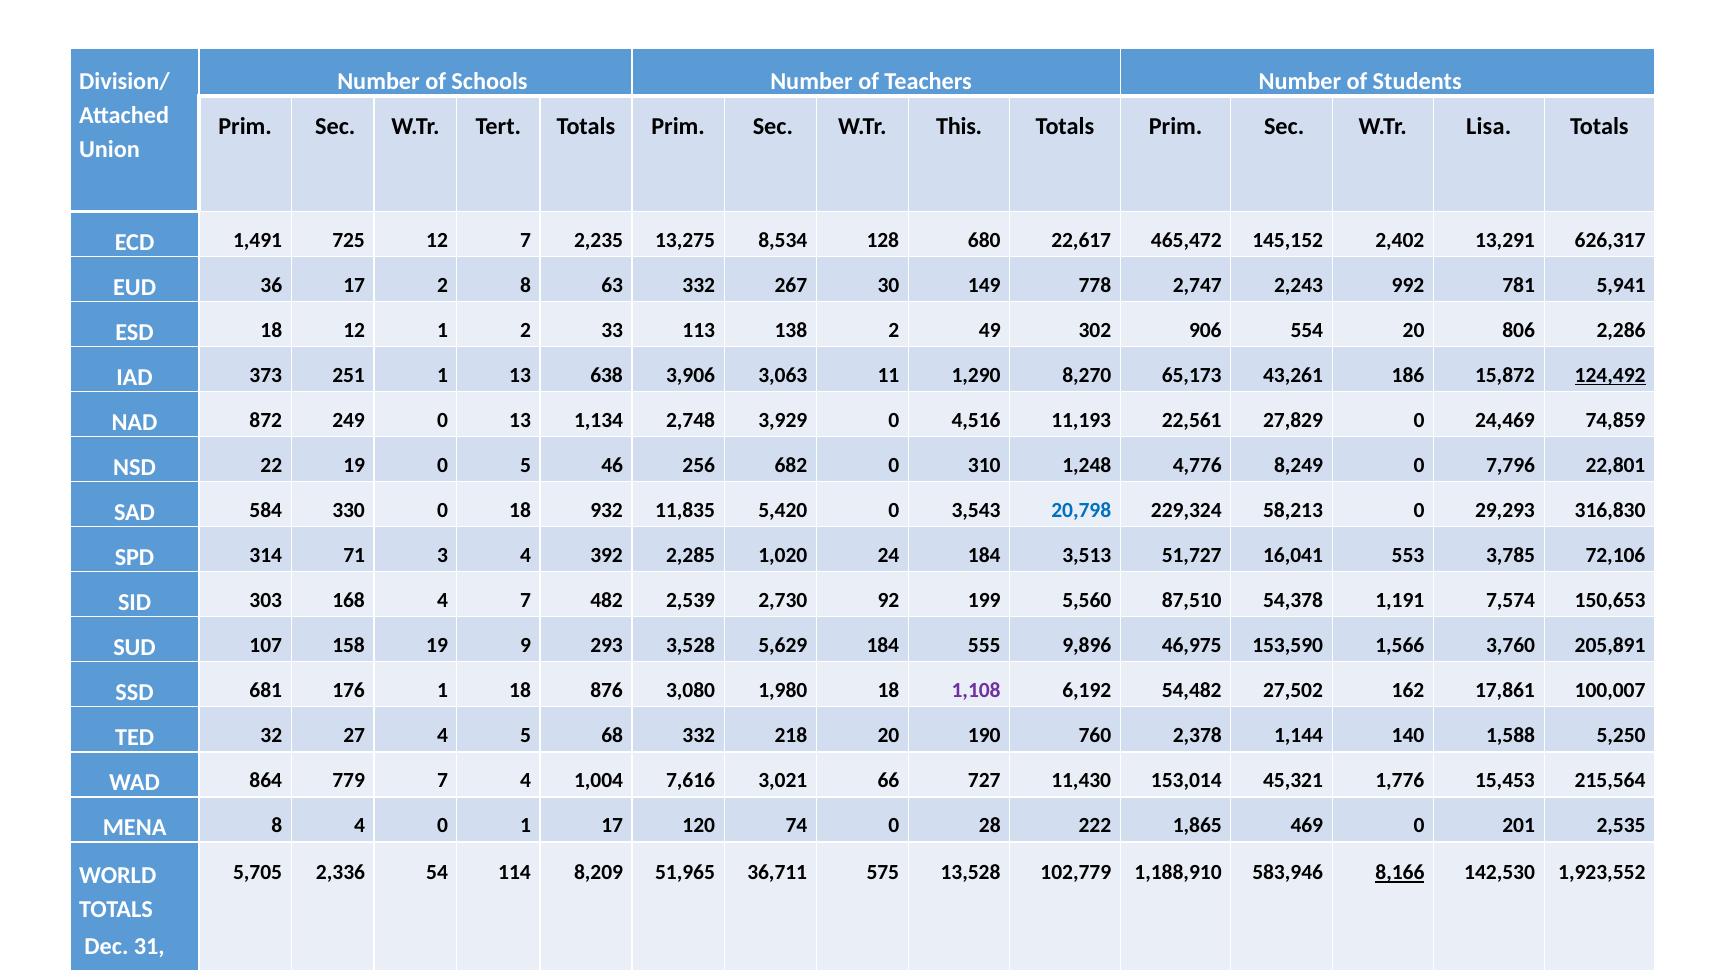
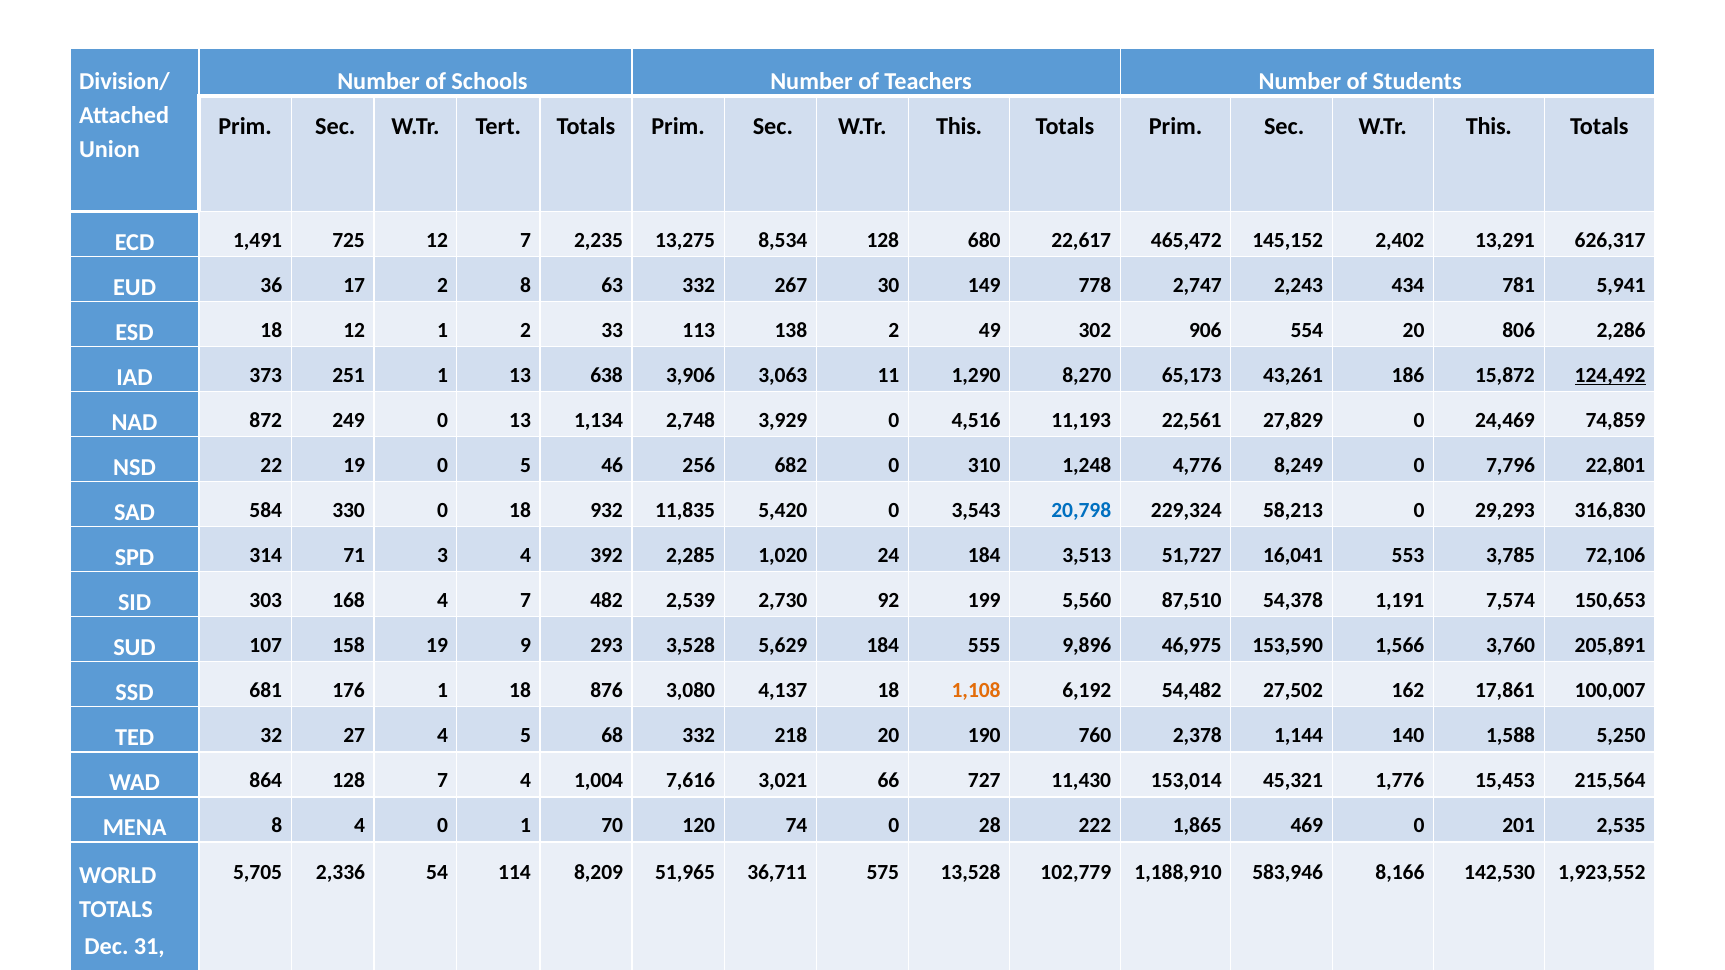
Lisa: Lisa -> This (1489, 127)
992: 992 -> 434 (1408, 285)
1,980: 1,980 -> 4,137 (783, 690)
1,108 colour: purple -> orange (976, 690)
864 779: 779 -> 128 (349, 781)
1 17: 17 -> 70 (612, 826)
8,166 underline: present -> none (1400, 873)
